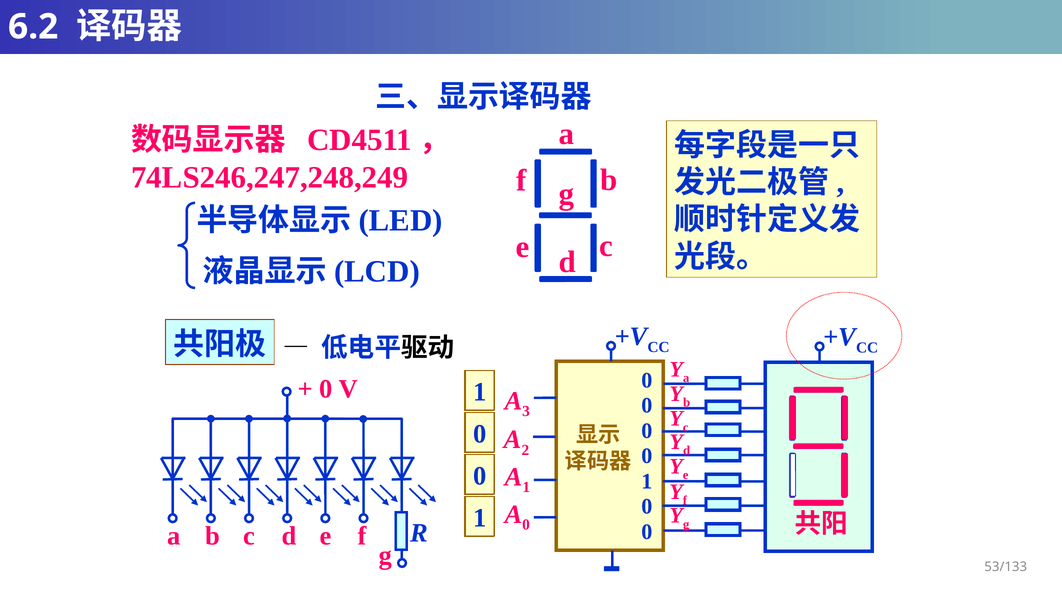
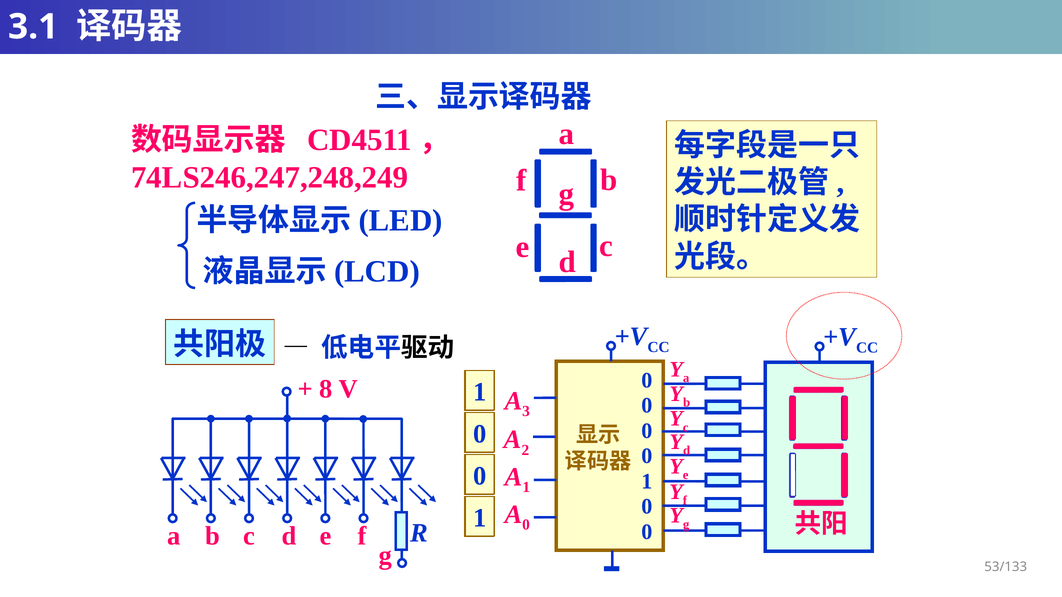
6.2: 6.2 -> 3.1 (33, 27)
0: 0 -> 8 (326, 389)
